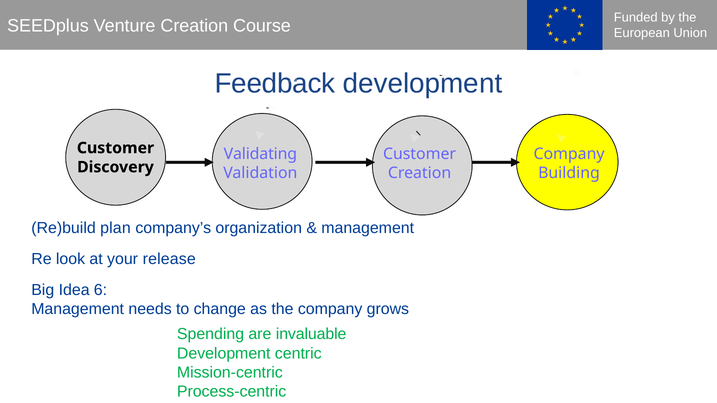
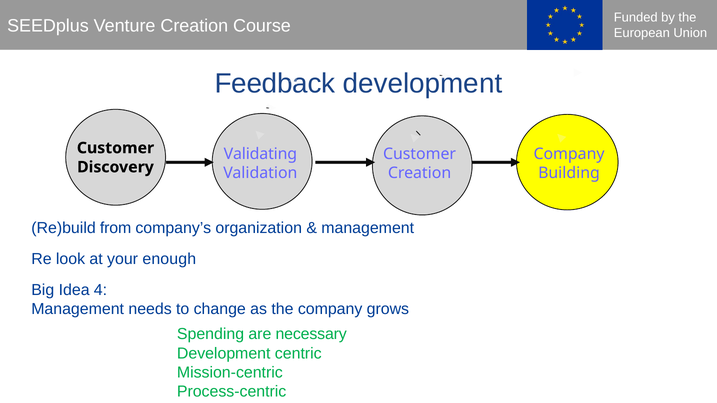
plan: plan -> from (116, 228)
release: release -> enough (169, 259)
6: 6 -> 4 (101, 290)
invaluable: invaluable -> necessary (311, 334)
